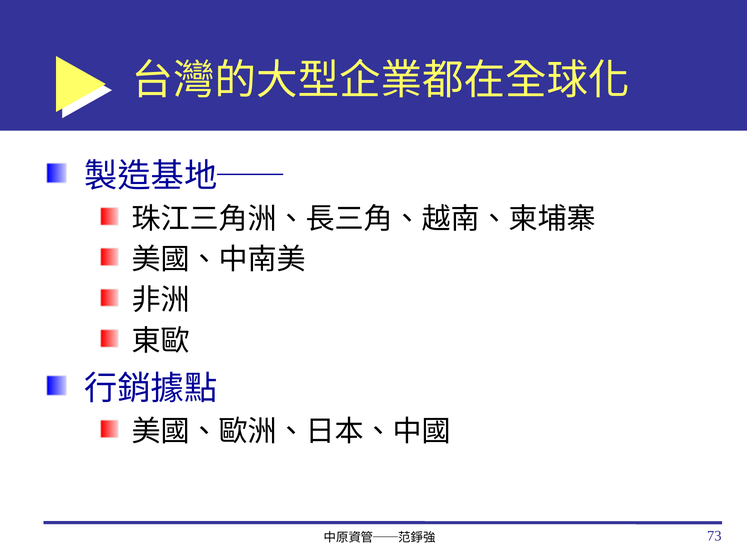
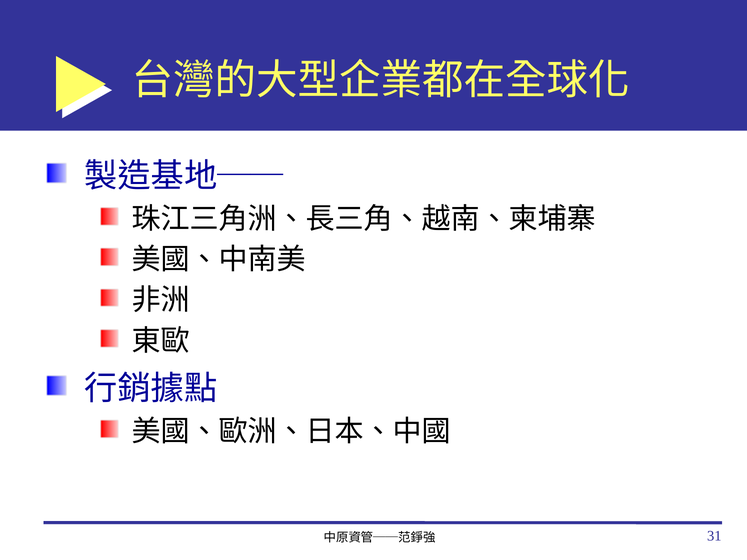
73: 73 -> 31 (714, 536)
